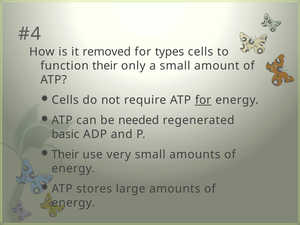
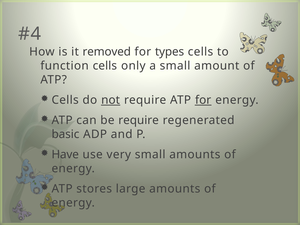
function their: their -> cells (105, 66)
not underline: none -> present (111, 100)
be needed: needed -> require (139, 120)
Their: Their -> Have (65, 155)
